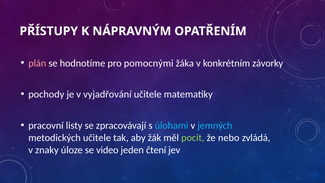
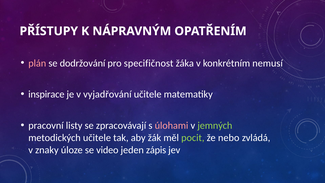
hodnotíme: hodnotíme -> dodržování (83, 63)
pomocnými: pomocnými -> specifičnost (149, 63)
závorky: závorky -> nemusí (268, 63)
pochody: pochody -> inspirace (46, 94)
úlohami colour: light blue -> pink (172, 125)
jemných colour: light blue -> light green (215, 125)
čtení: čtení -> zápis (156, 150)
